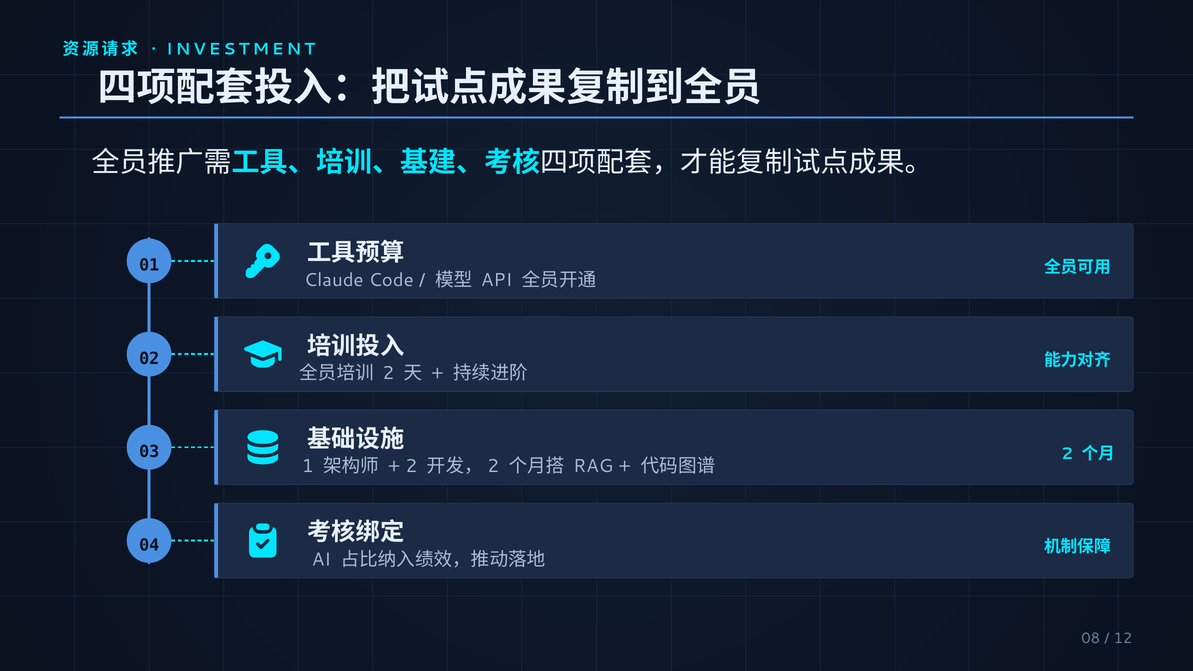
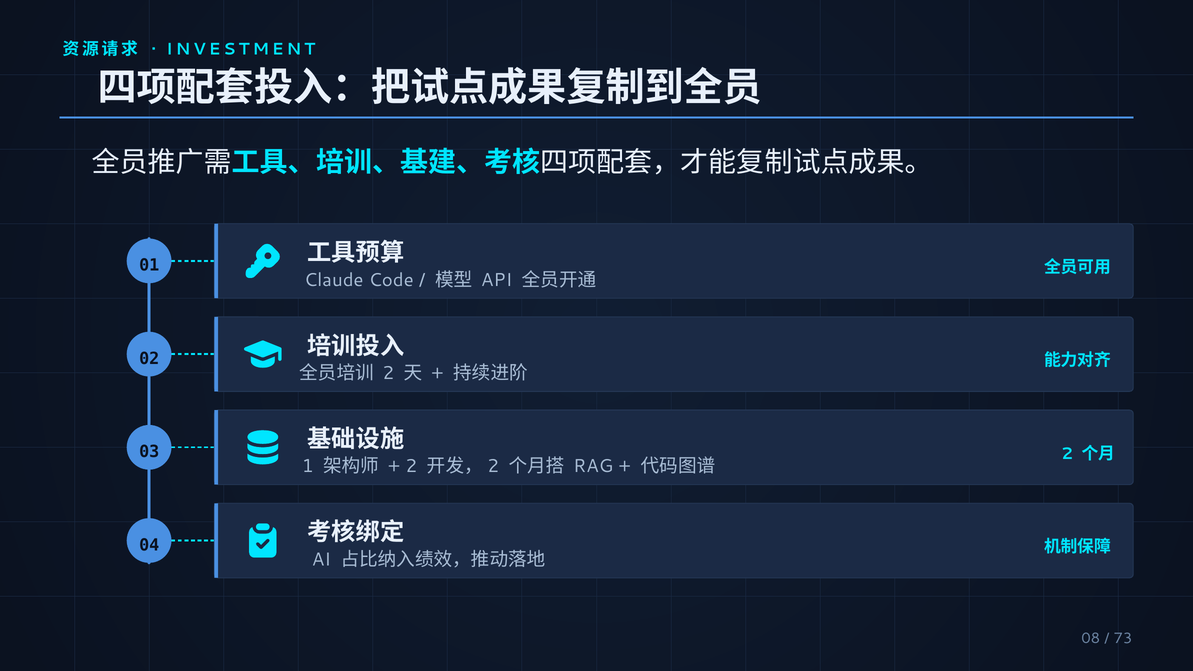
12: 12 -> 73 (1123, 639)
